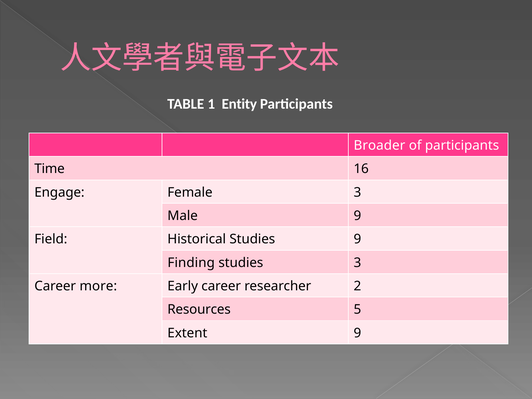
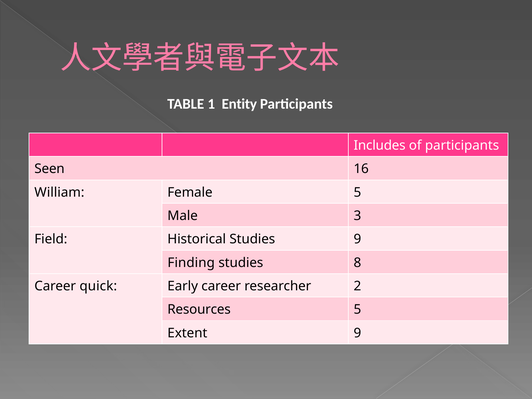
Broader: Broader -> Includes (380, 145)
Time: Time -> Seen (50, 169)
Engage: Engage -> William (59, 192)
Female 3: 3 -> 5 (357, 192)
Male 9: 9 -> 3 (357, 216)
studies 3: 3 -> 8 (357, 263)
more: more -> quick (98, 286)
